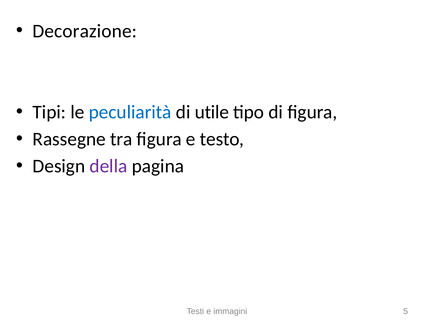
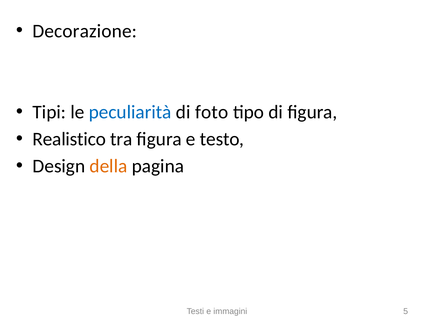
utile: utile -> foto (212, 112)
Rassegne: Rassegne -> Realistico (69, 139)
della colour: purple -> orange (108, 166)
